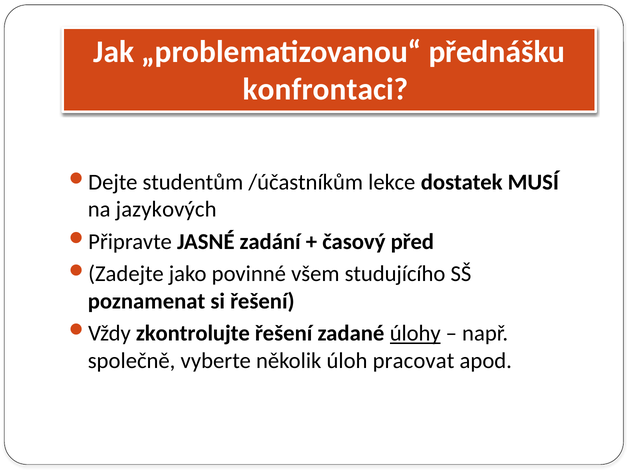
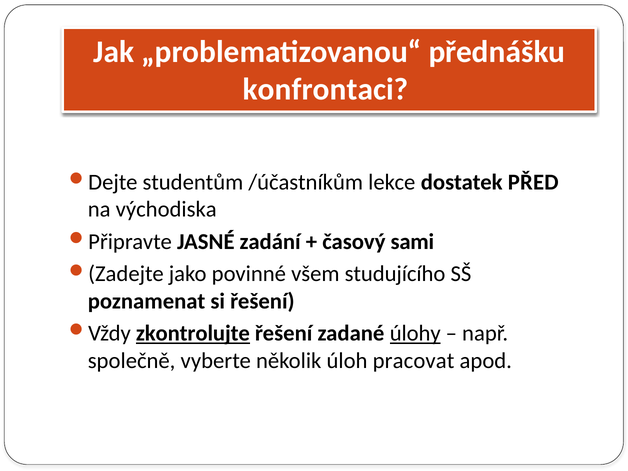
MUSÍ: MUSÍ -> PŘED (533, 182)
jazykových: jazykových -> východiska (166, 209)
před: před -> sami (412, 242)
zkontrolujte underline: none -> present (193, 333)
